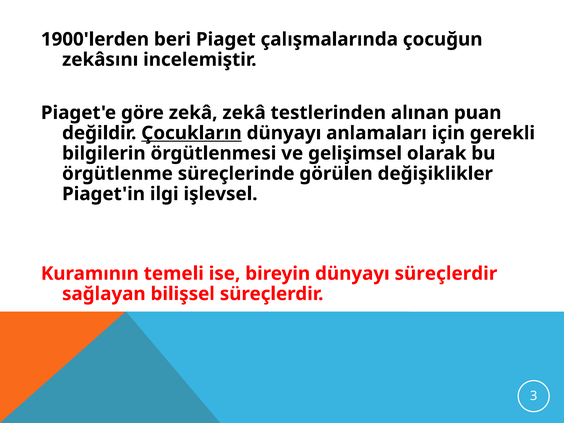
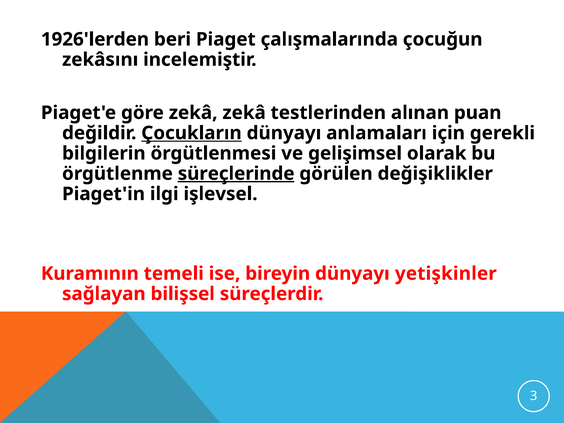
1900'lerden: 1900'lerden -> 1926'lerden (95, 39)
süreçlerinde underline: none -> present (236, 174)
dünyayı süreçlerdir: süreçlerdir -> yetişkinler (446, 274)
